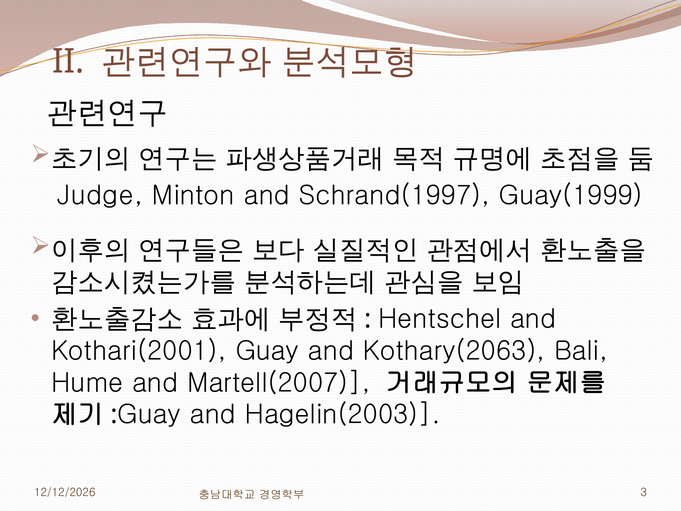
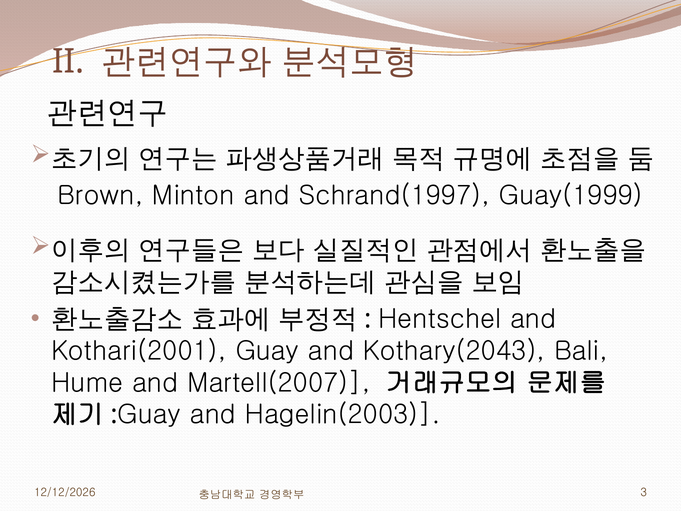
Judge: Judge -> Brown (100, 196)
Kothary(2063: Kothary(2063 -> Kothary(2043 (454, 351)
